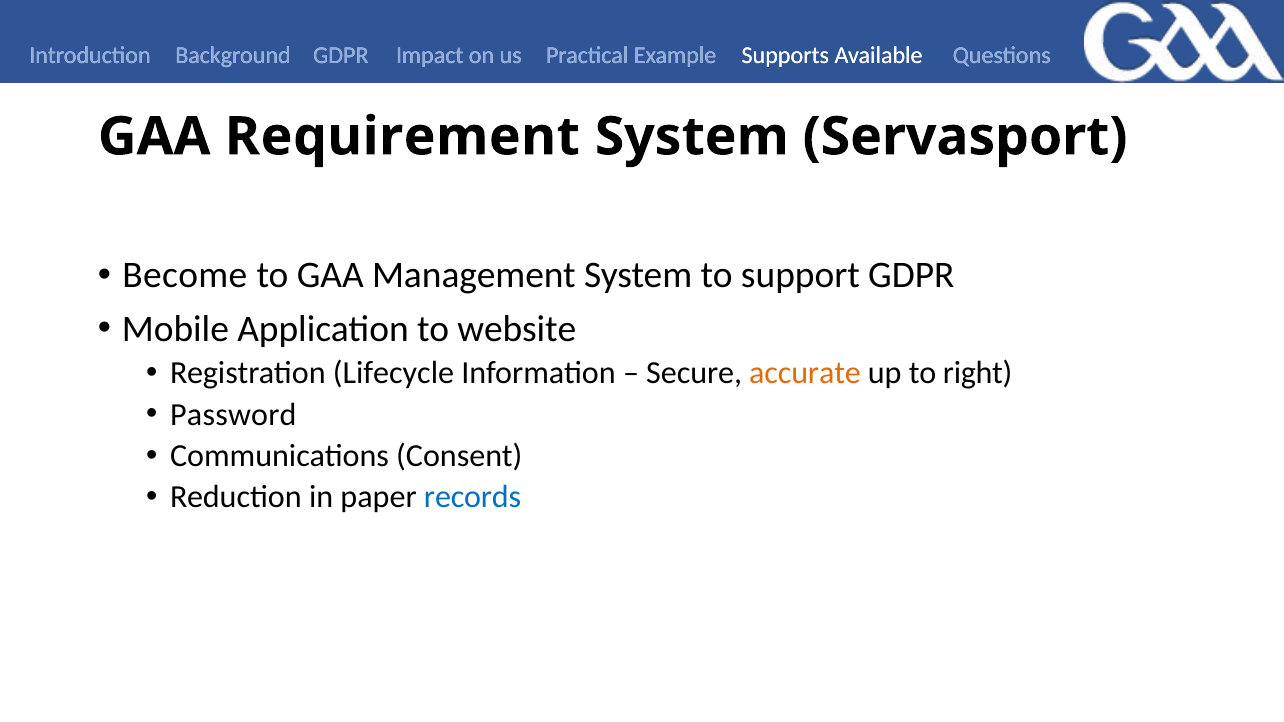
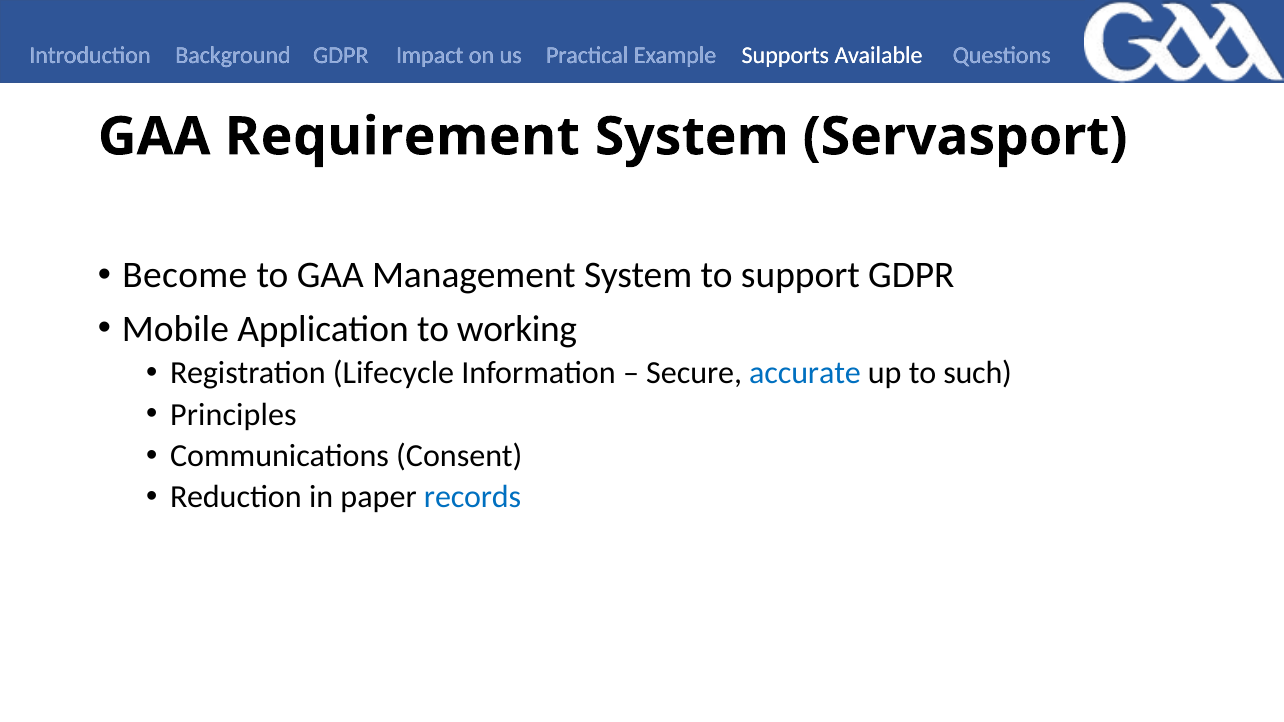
website: website -> working (517, 329)
accurate colour: orange -> blue (805, 373)
right: right -> such (978, 373)
Password: Password -> Principles (233, 415)
